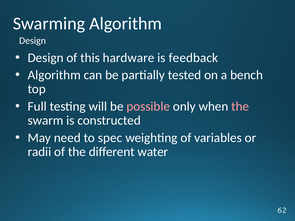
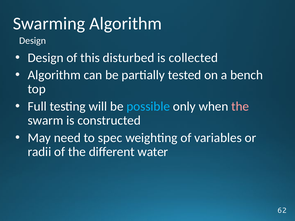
hardware: hardware -> disturbed (129, 58)
feedback: feedback -> collected (193, 58)
possible colour: pink -> light blue (148, 106)
